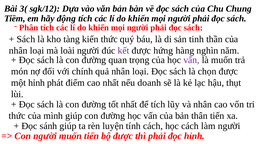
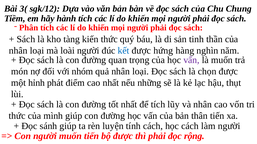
động: động -> hành (66, 19)
kết colour: purple -> blue (124, 51)
chính: chính -> nhóm (82, 72)
doanh: doanh -> những (149, 83)
đọc hỉnh: hỉnh -> rộng (194, 137)
